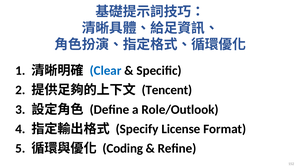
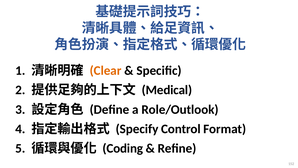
Clear colour: blue -> orange (106, 71)
Tencent: Tencent -> Medical (167, 90)
License: License -> Control (181, 129)
